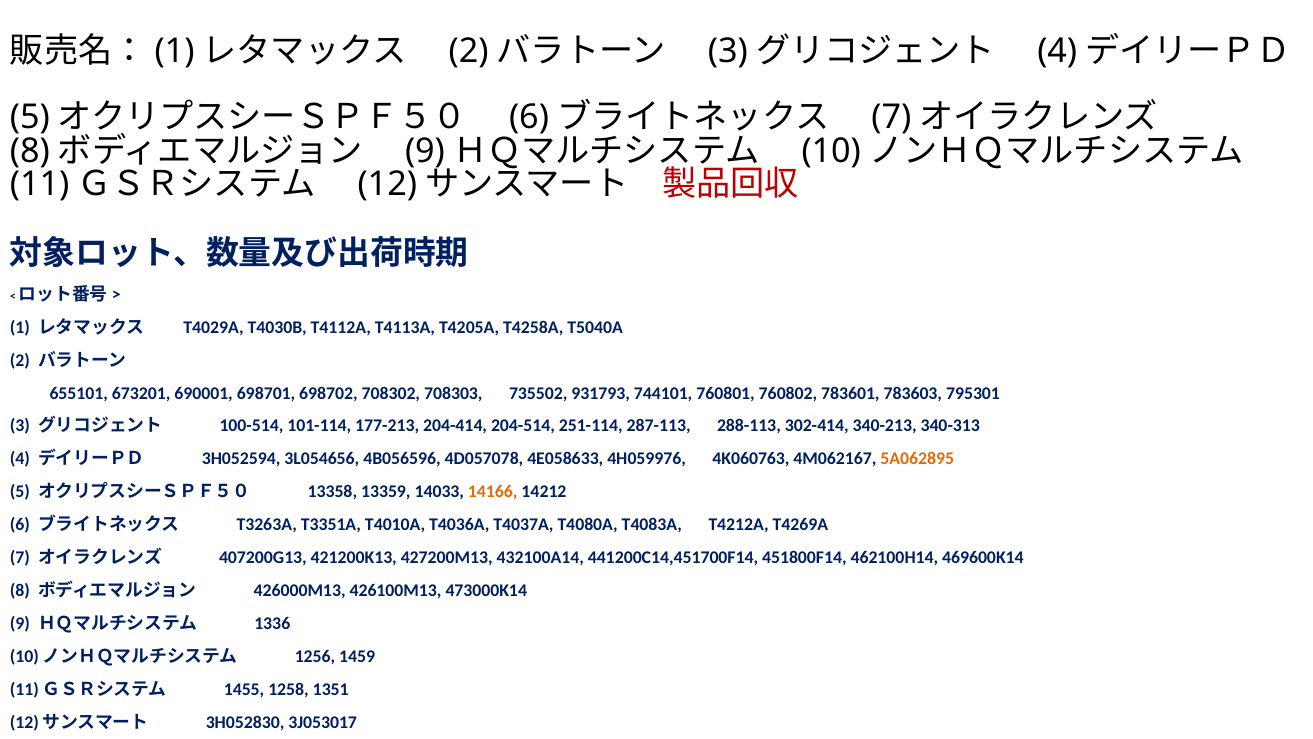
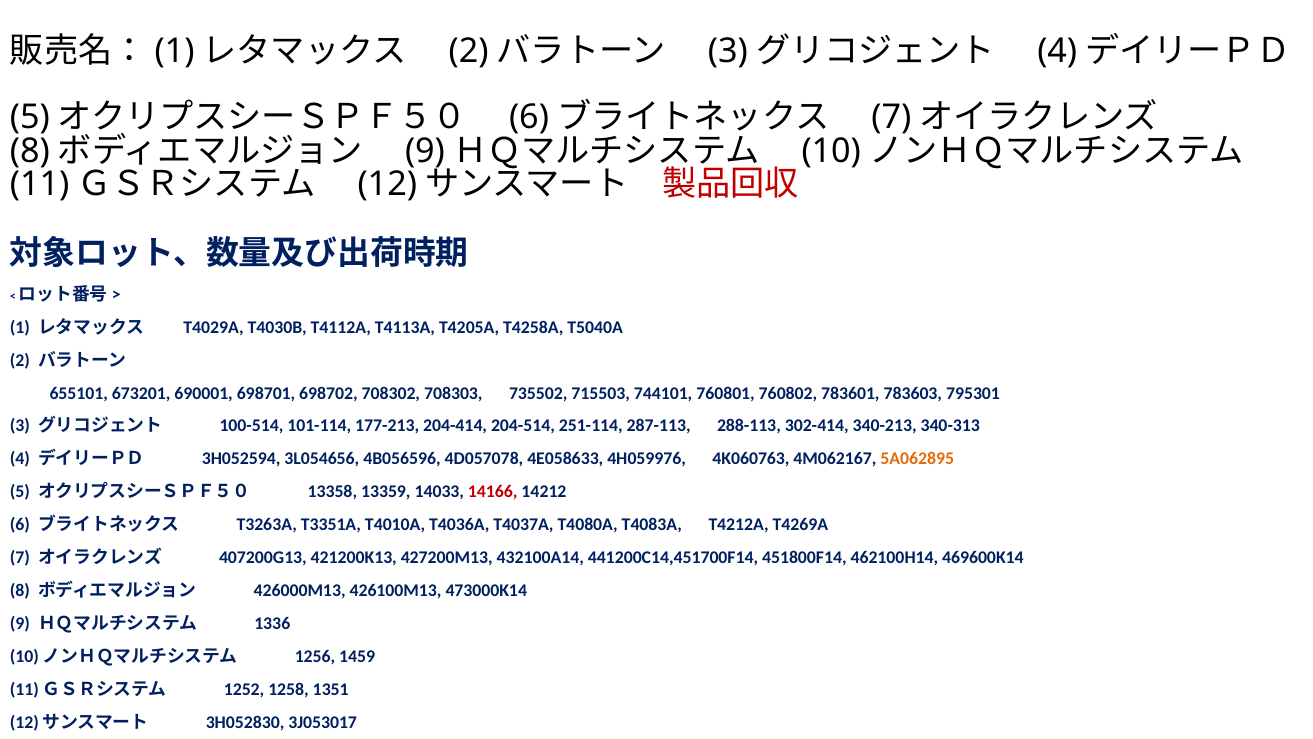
931793: 931793 -> 715503 (601, 393)
14166 colour: orange -> red (493, 492)
1455: 1455 -> 1252 (244, 689)
